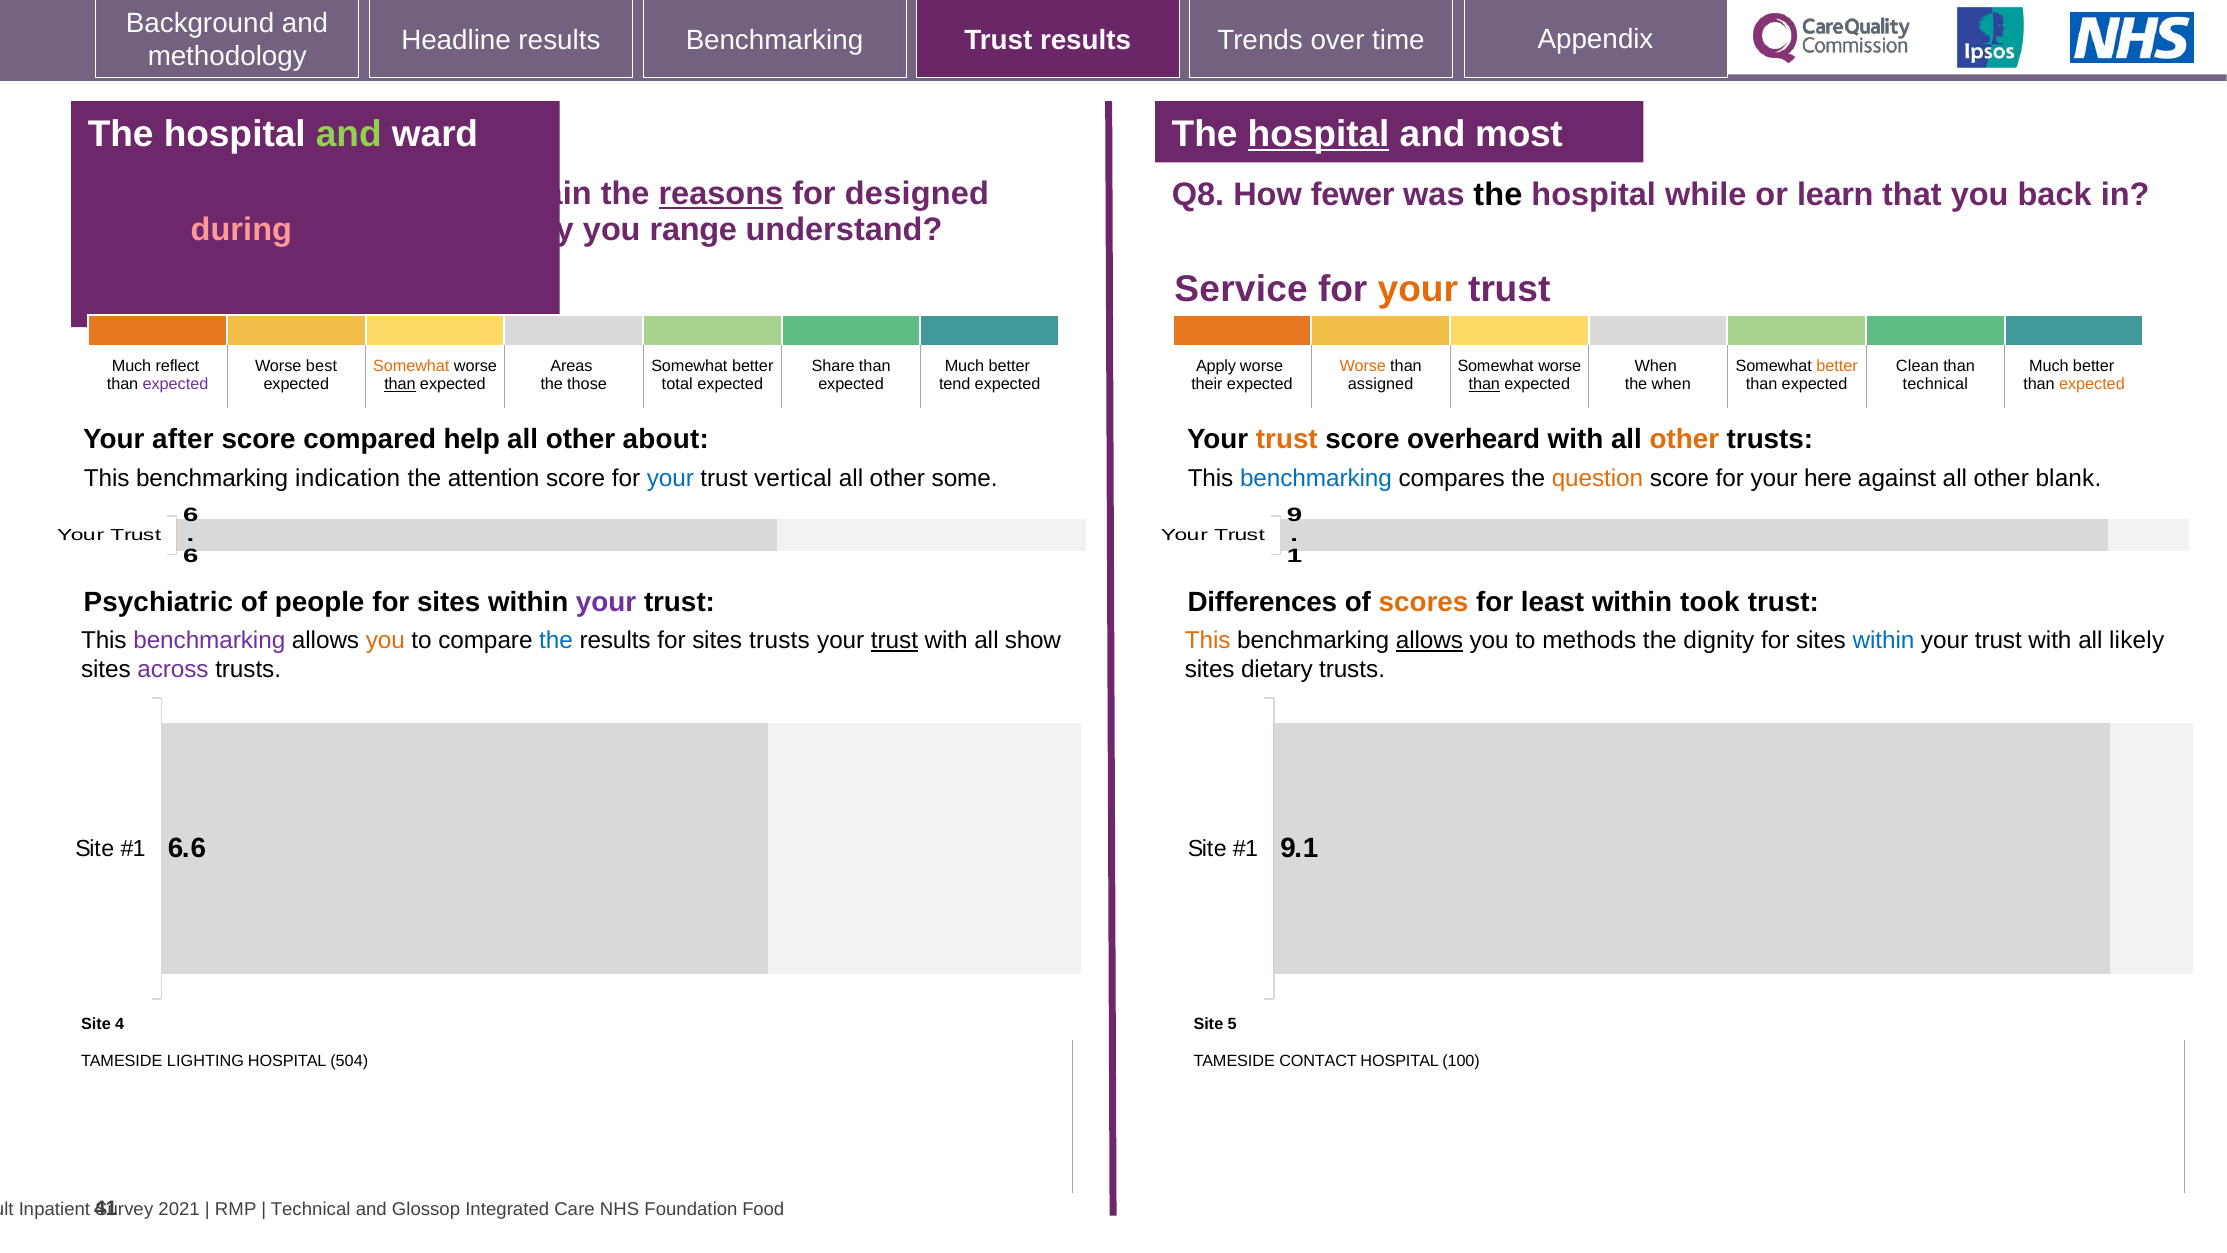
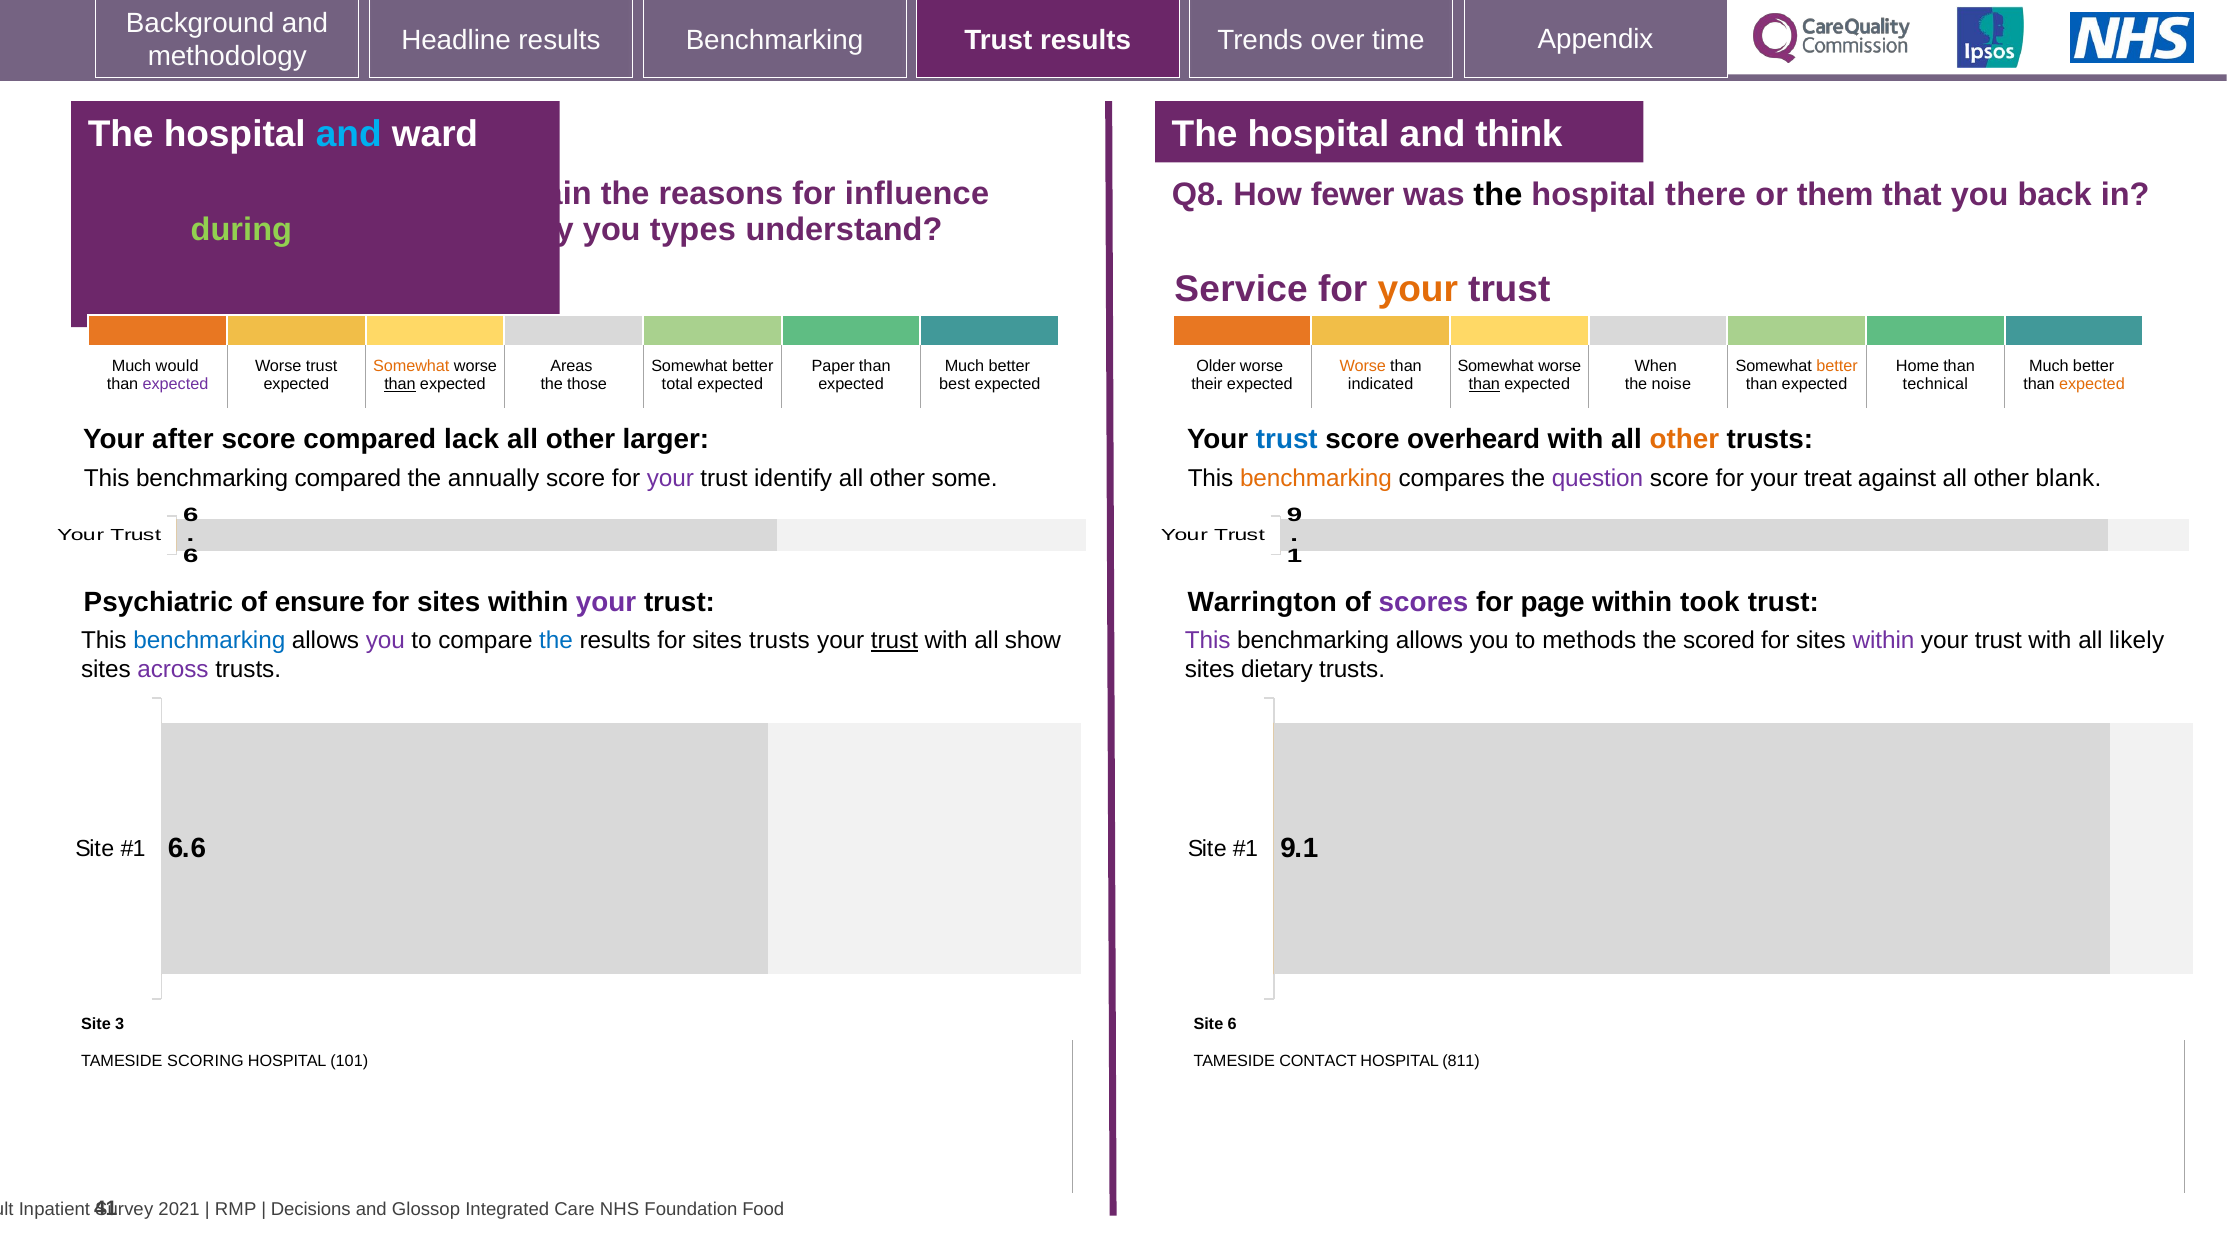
and colour: light green -> light blue (349, 134)
hospital underline: present -> none (1319, 134)
most: most -> think (1519, 134)
reasons underline: present -> none (721, 194)
designed: designed -> influence (917, 194)
while: while -> there (1706, 194)
learn: learn -> them (1835, 194)
during colour: pink -> light green (241, 229)
range: range -> types (693, 229)
reflect: reflect -> would (177, 366)
Worse best: best -> trust (322, 366)
Share: Share -> Paper (833, 366)
Apply: Apply -> Older (1216, 366)
Clean: Clean -> Home (1918, 366)
tend: tend -> best (955, 384)
assigned: assigned -> indicated (1381, 384)
the when: when -> noise (1671, 384)
help: help -> lack (472, 439)
about: about -> larger (666, 439)
trust colour: orange -> blue (1287, 439)
benchmarking indication: indication -> compared (348, 478)
attention: attention -> annually (494, 478)
your colour: blue -> purple (670, 478)
vertical: vertical -> identify (793, 478)
benchmarking colour: blue -> orange (1316, 478)
question colour: orange -> purple (1597, 478)
here: here -> treat (1828, 478)
people: people -> ensure (320, 603)
Differences: Differences -> Warrington (1262, 603)
scores colour: orange -> purple (1424, 603)
least: least -> page (1553, 603)
benchmarking colour: purple -> blue (209, 640)
you colour: orange -> purple (385, 640)
This colour: orange -> purple (1208, 640)
allows underline: present -> none (1429, 640)
dignity: dignity -> scored (1719, 640)
within colour: blue -> purple (1884, 640)
4: 4 -> 3 (120, 1024)
Site 5: 5 -> 6 (1232, 1024)
LIGHTING: LIGHTING -> SCORING (205, 1061)
504: 504 -> 101 (349, 1061)
100: 100 -> 811 (1461, 1061)
Technical: Technical -> Decisions (311, 1209)
